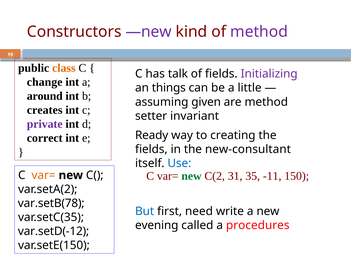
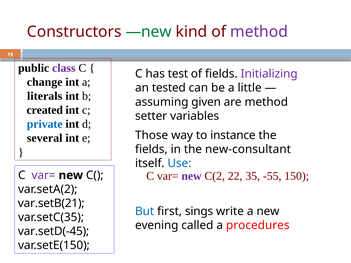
—new colour: purple -> green (149, 32)
class colour: orange -> purple (64, 68)
talk: talk -> test (178, 74)
things: things -> tested (169, 88)
around: around -> literals (45, 96)
creates: creates -> created (45, 110)
invariant: invariant -> variables (195, 116)
private colour: purple -> blue (45, 124)
Ready: Ready -> Those (152, 135)
creating: creating -> instance (233, 135)
correct: correct -> several (45, 138)
new colour: green -> purple (191, 176)
31: 31 -> 22 (235, 176)
-11: -11 -> -55 (272, 176)
var= colour: orange -> purple (44, 175)
var.setB(78: var.setB(78 -> var.setB(21 (51, 204)
need: need -> sings (199, 211)
var.setD(-12: var.setD(-12 -> var.setD(-45 (54, 232)
